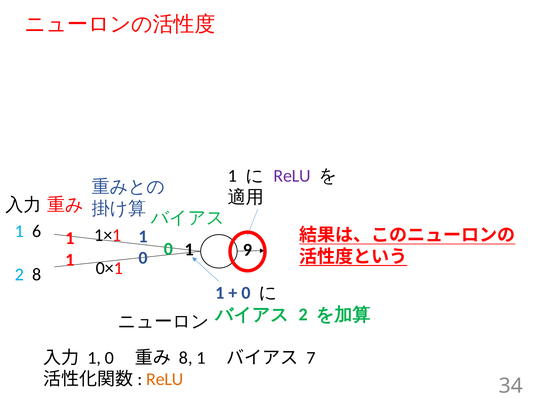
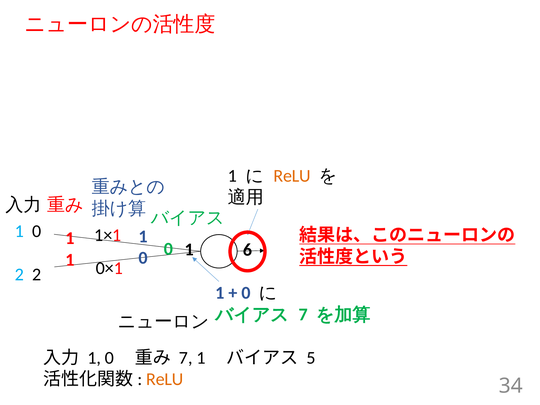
ReLU colour: purple -> orange (292, 176)
6: 6 -> 0 (37, 231)
9: 9 -> 6 (247, 250)
2 8: 8 -> 2 (37, 275)
2: 2 -> 7 (303, 315)
8: 8 -> 7 (186, 358)
7: 7 -> 5 (311, 358)
